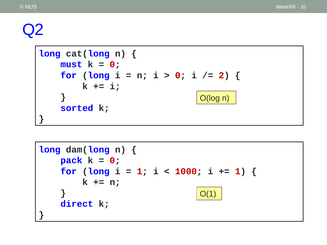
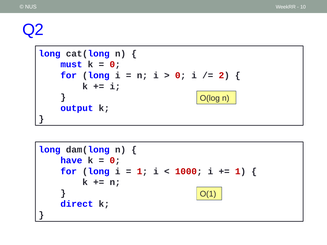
sorted: sorted -> output (77, 108)
pack: pack -> have (71, 161)
